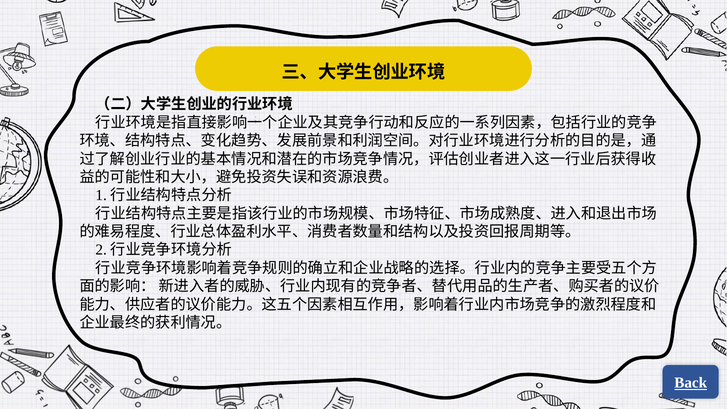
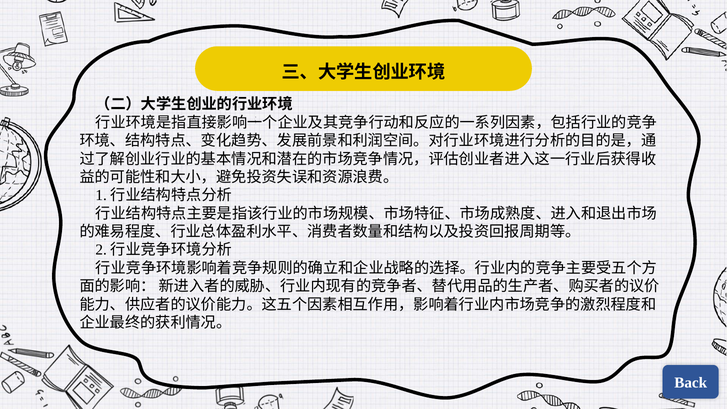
Back underline: present -> none (691, 383)
